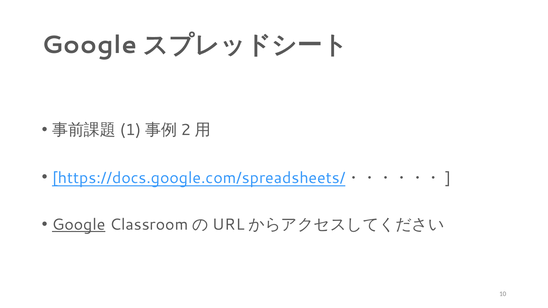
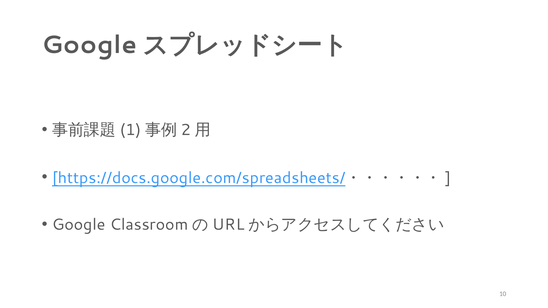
Google underline: present -> none (79, 225)
